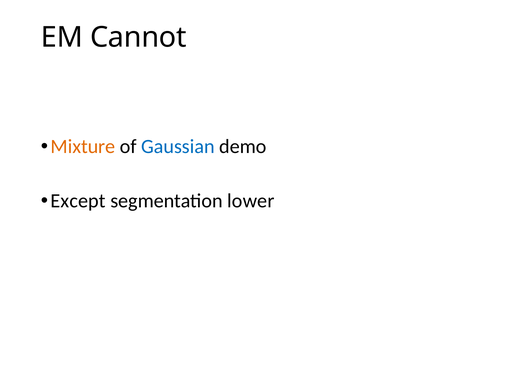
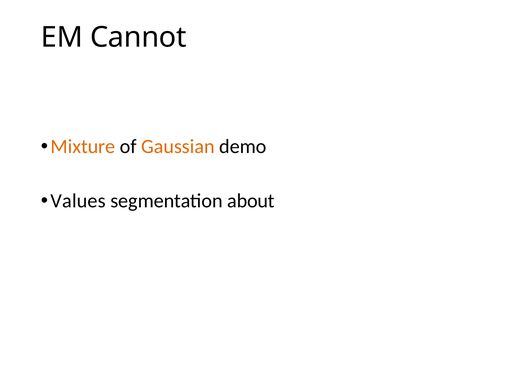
Gaussian colour: blue -> orange (178, 147)
Except: Except -> Values (78, 201)
lower: lower -> about (251, 201)
